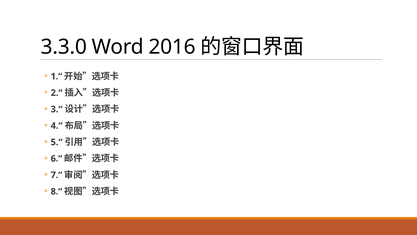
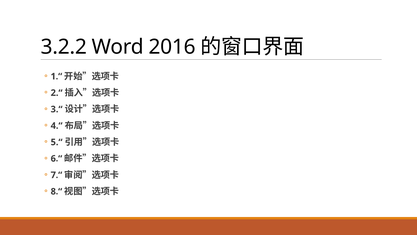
3.3.0: 3.3.0 -> 3.2.2 (64, 47)
